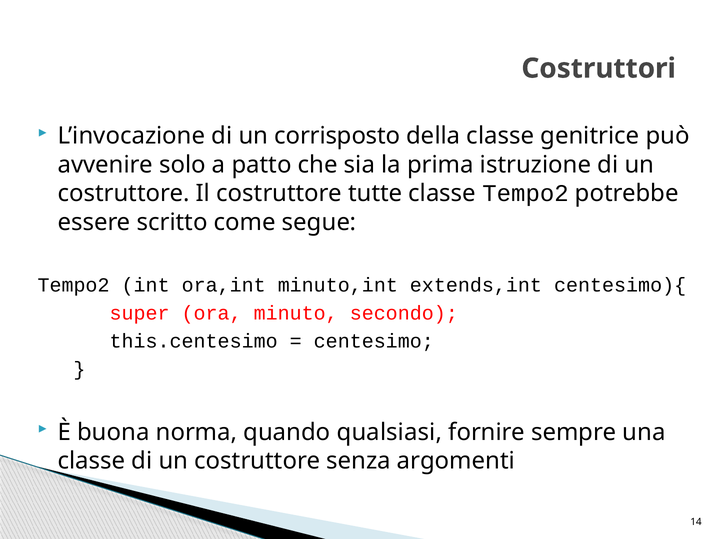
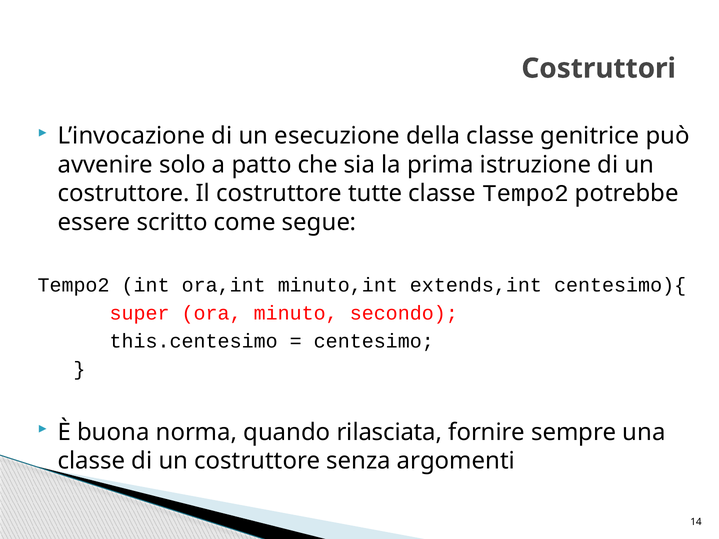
corrisposto: corrisposto -> esecuzione (337, 136)
qualsiasi: qualsiasi -> rilasciata (389, 432)
